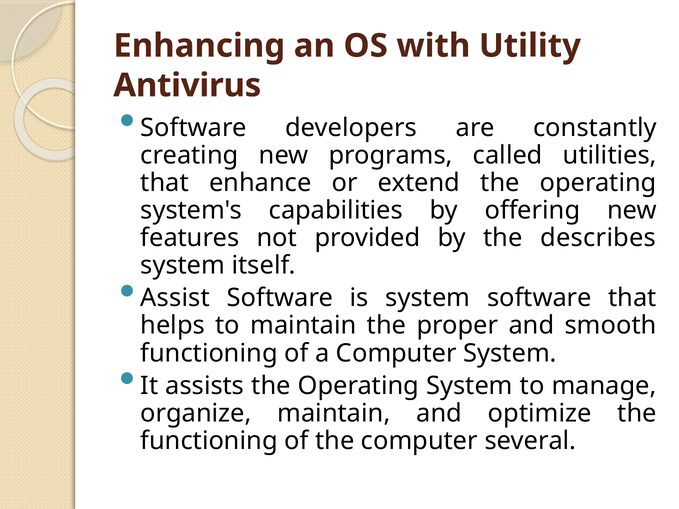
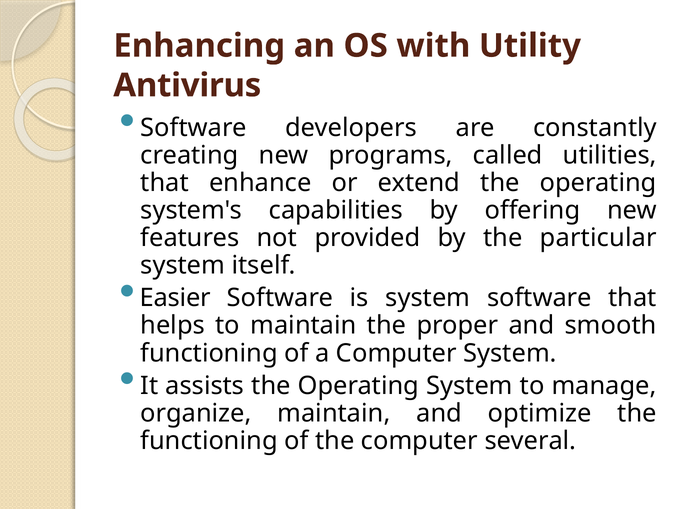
describes: describes -> particular (598, 238)
Assist: Assist -> Easier (175, 298)
